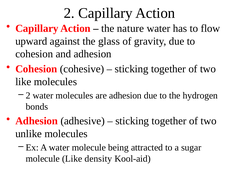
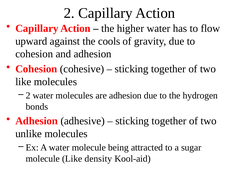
nature: nature -> higher (130, 28)
glass: glass -> cools (109, 41)
